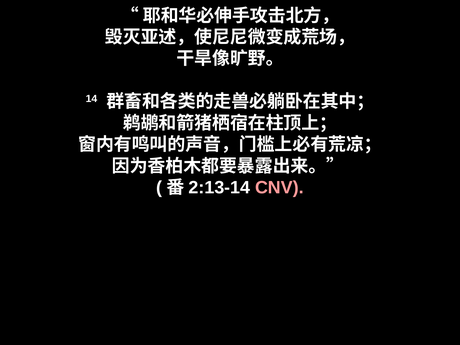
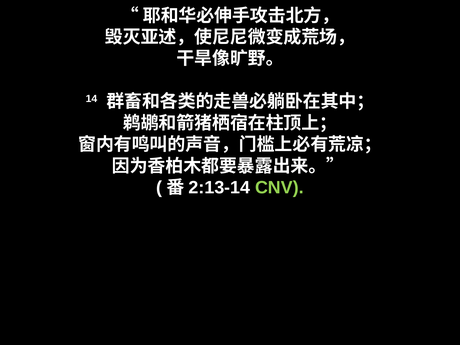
CNV colour: pink -> light green (279, 188)
